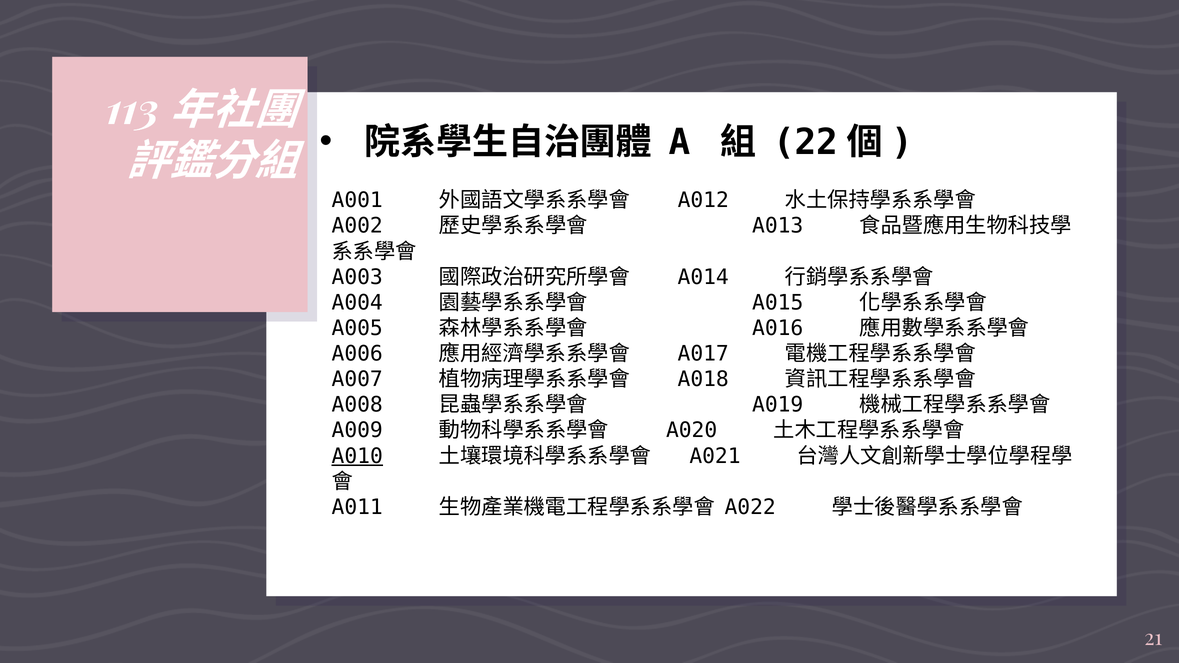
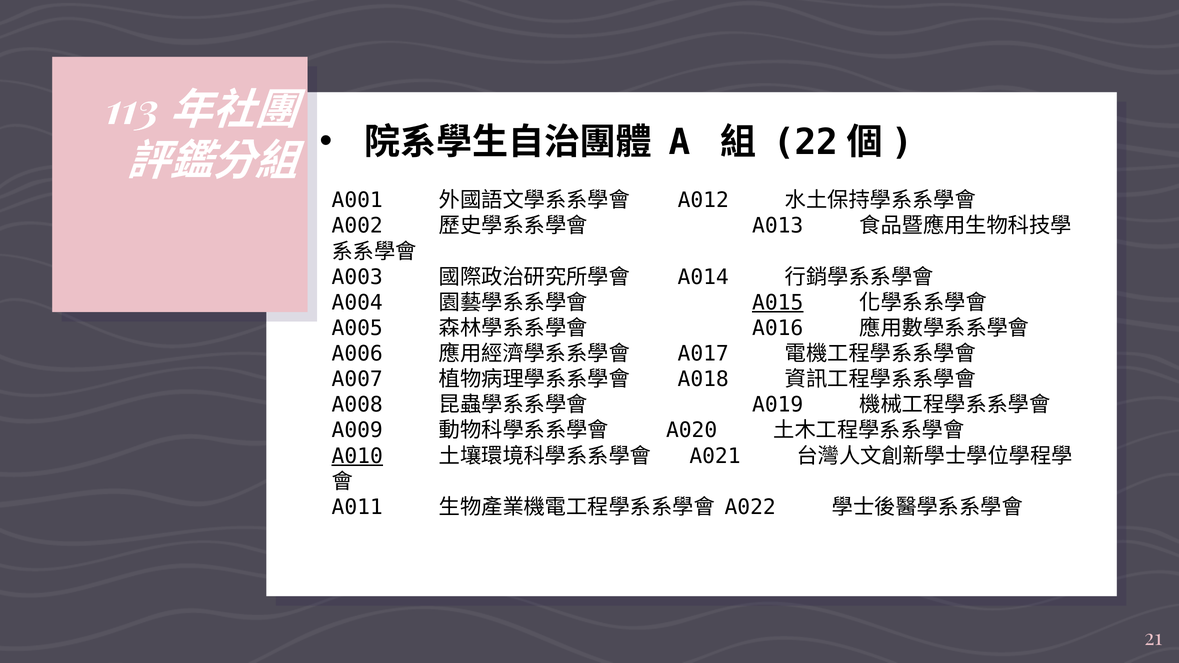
A015 underline: none -> present (778, 303)
